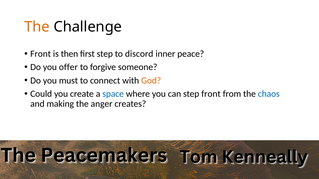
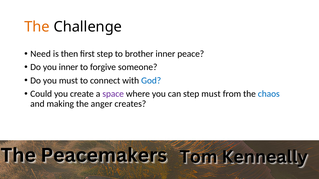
Front: Front -> Need (41, 54)
discord: discord -> brother (139, 54)
you offer: offer -> inner (68, 67)
God colour: orange -> blue (151, 81)
space colour: blue -> purple (113, 94)
step front: front -> must (211, 94)
